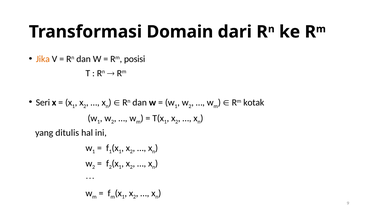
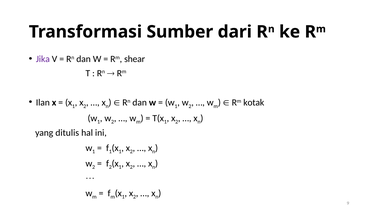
Domain: Domain -> Sumber (180, 32)
Jika colour: orange -> purple (43, 59)
posisi: posisi -> shear (135, 59)
Seri: Seri -> Ilan (43, 102)
